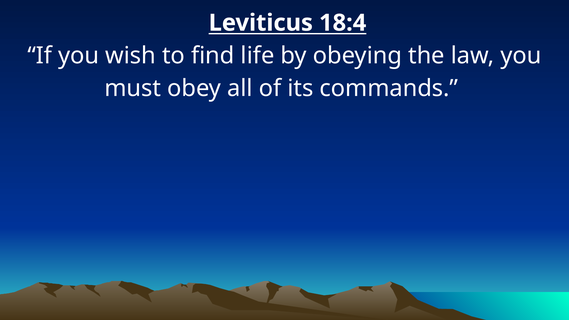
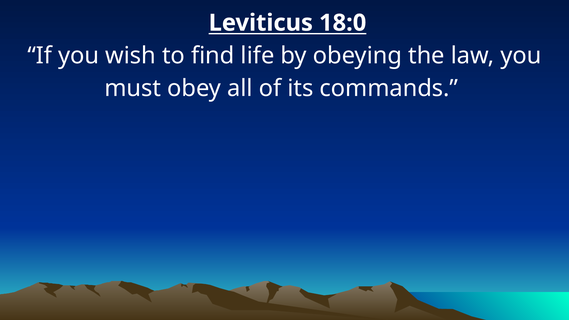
18:4: 18:4 -> 18:0 (343, 23)
